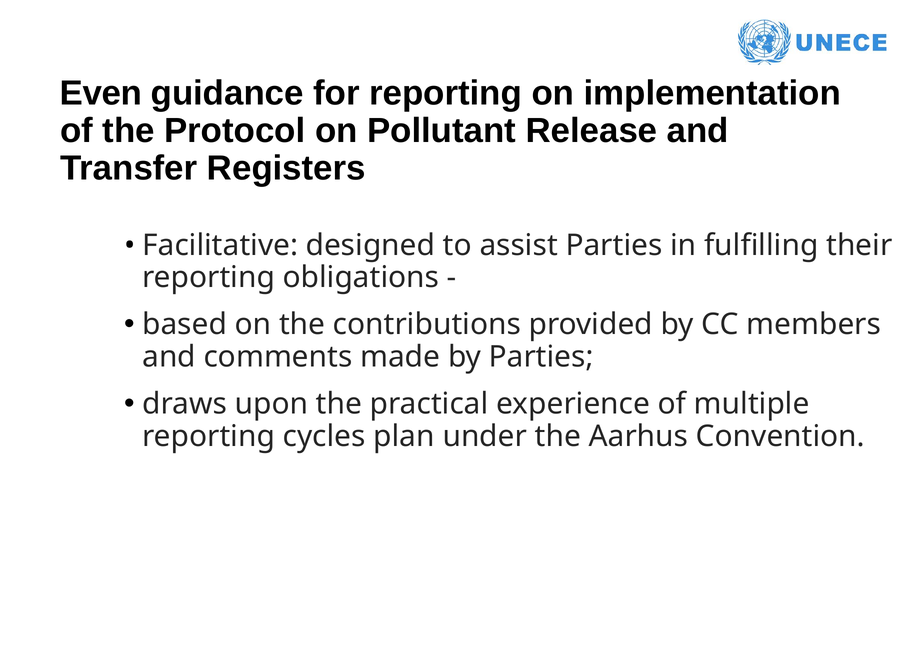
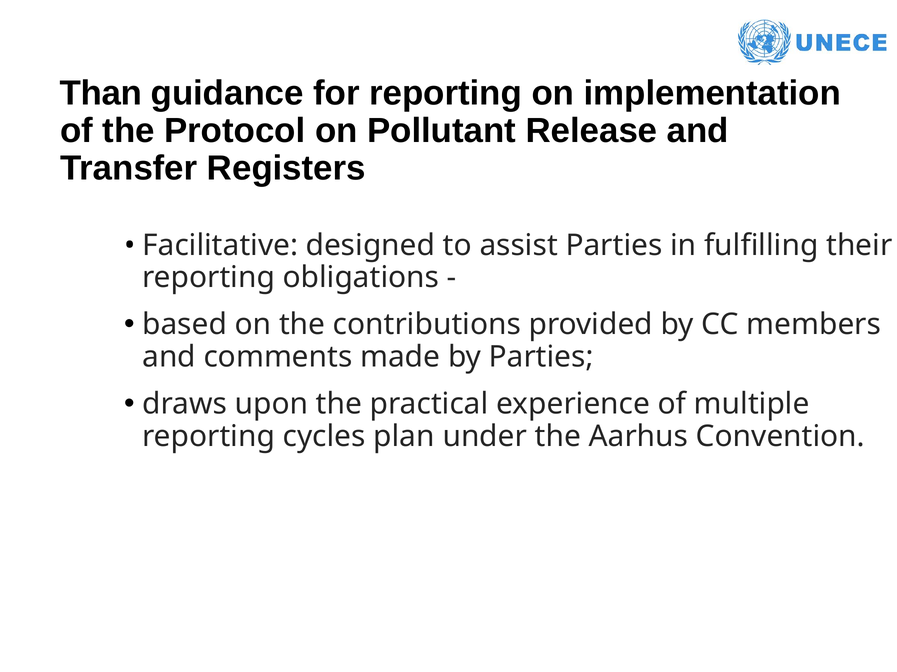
Even: Even -> Than (101, 93)
